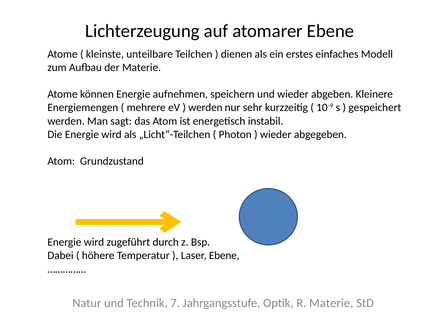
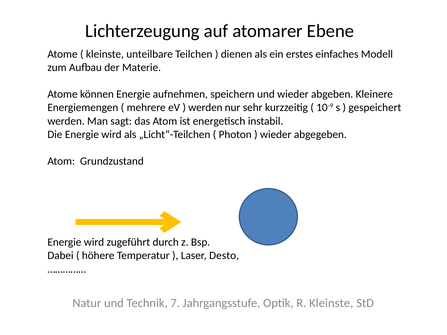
Laser Ebene: Ebene -> Desto (224, 256)
R Materie: Materie -> Kleinste (331, 303)
